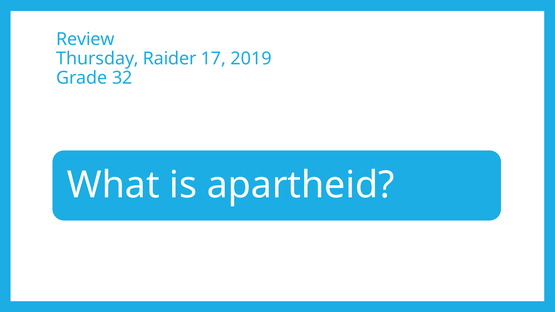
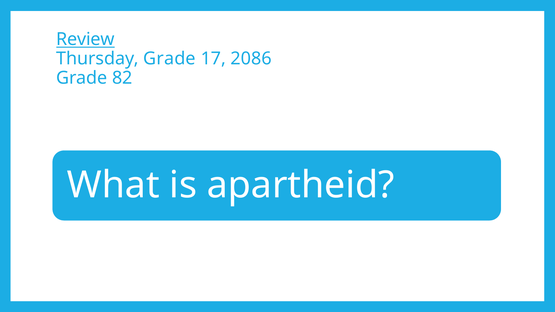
Review underline: none -> present (85, 39)
Thursday Raider: Raider -> Grade (170, 59)
2019: 2019 -> 2086 (251, 59)
32: 32 -> 82 (122, 78)
